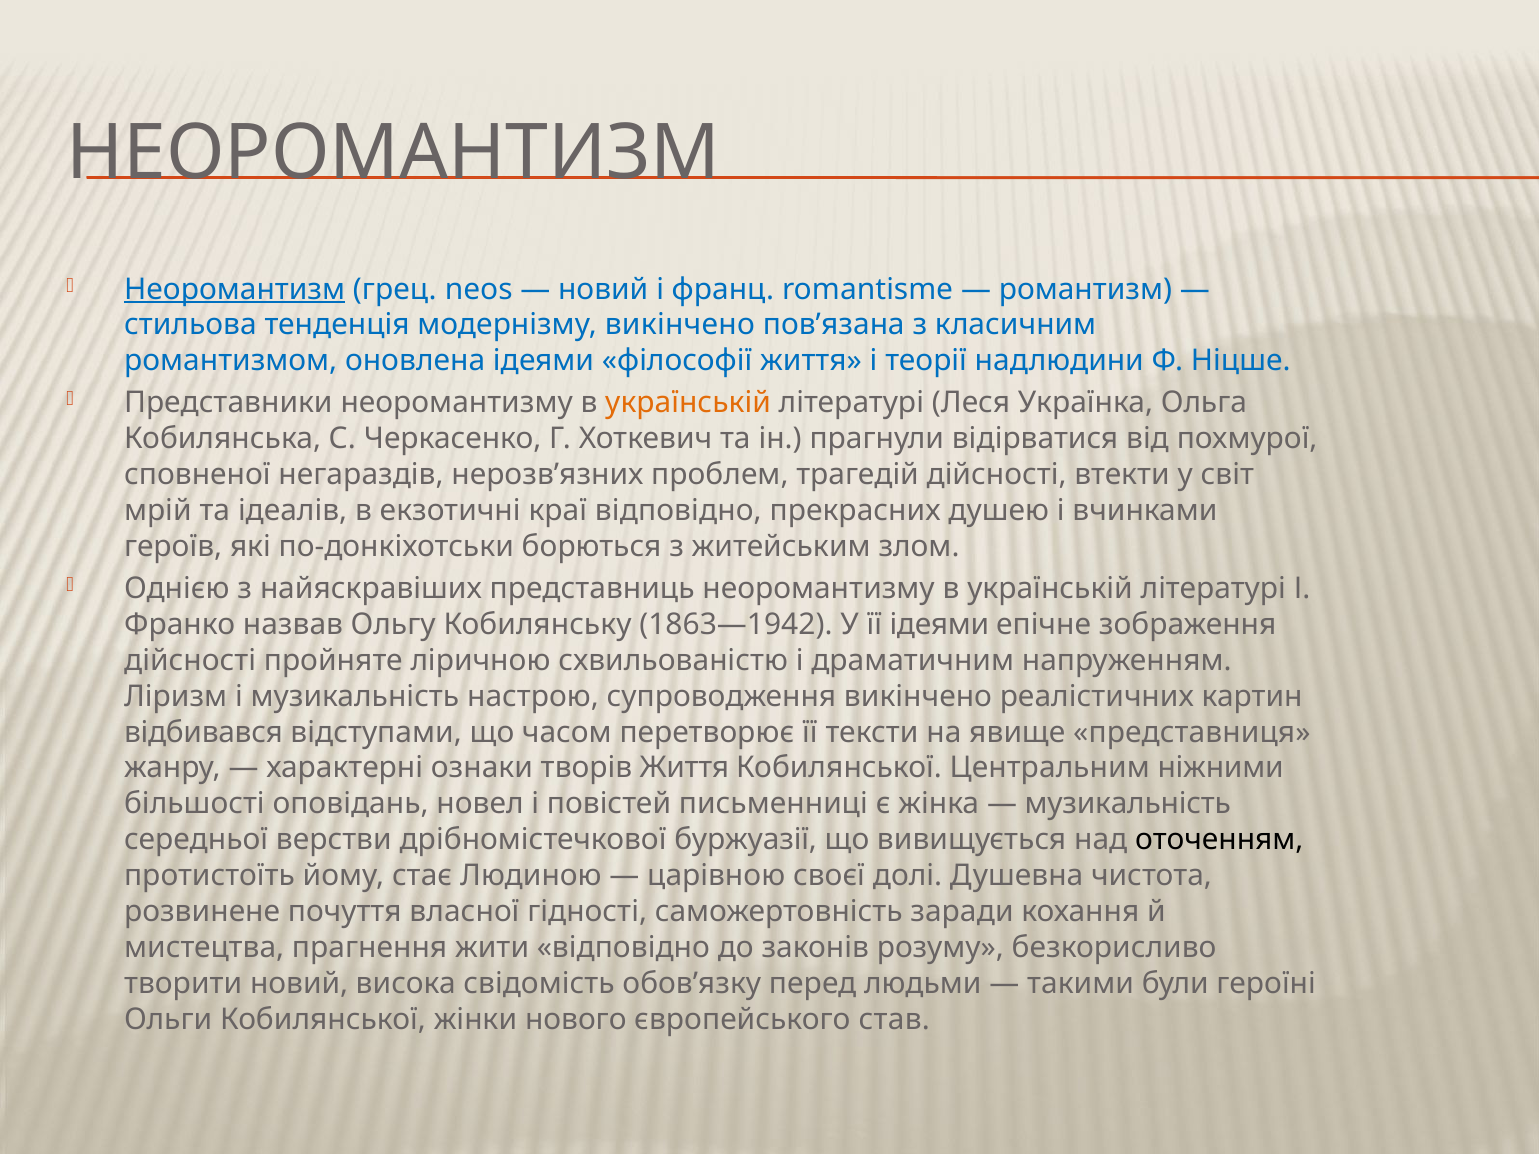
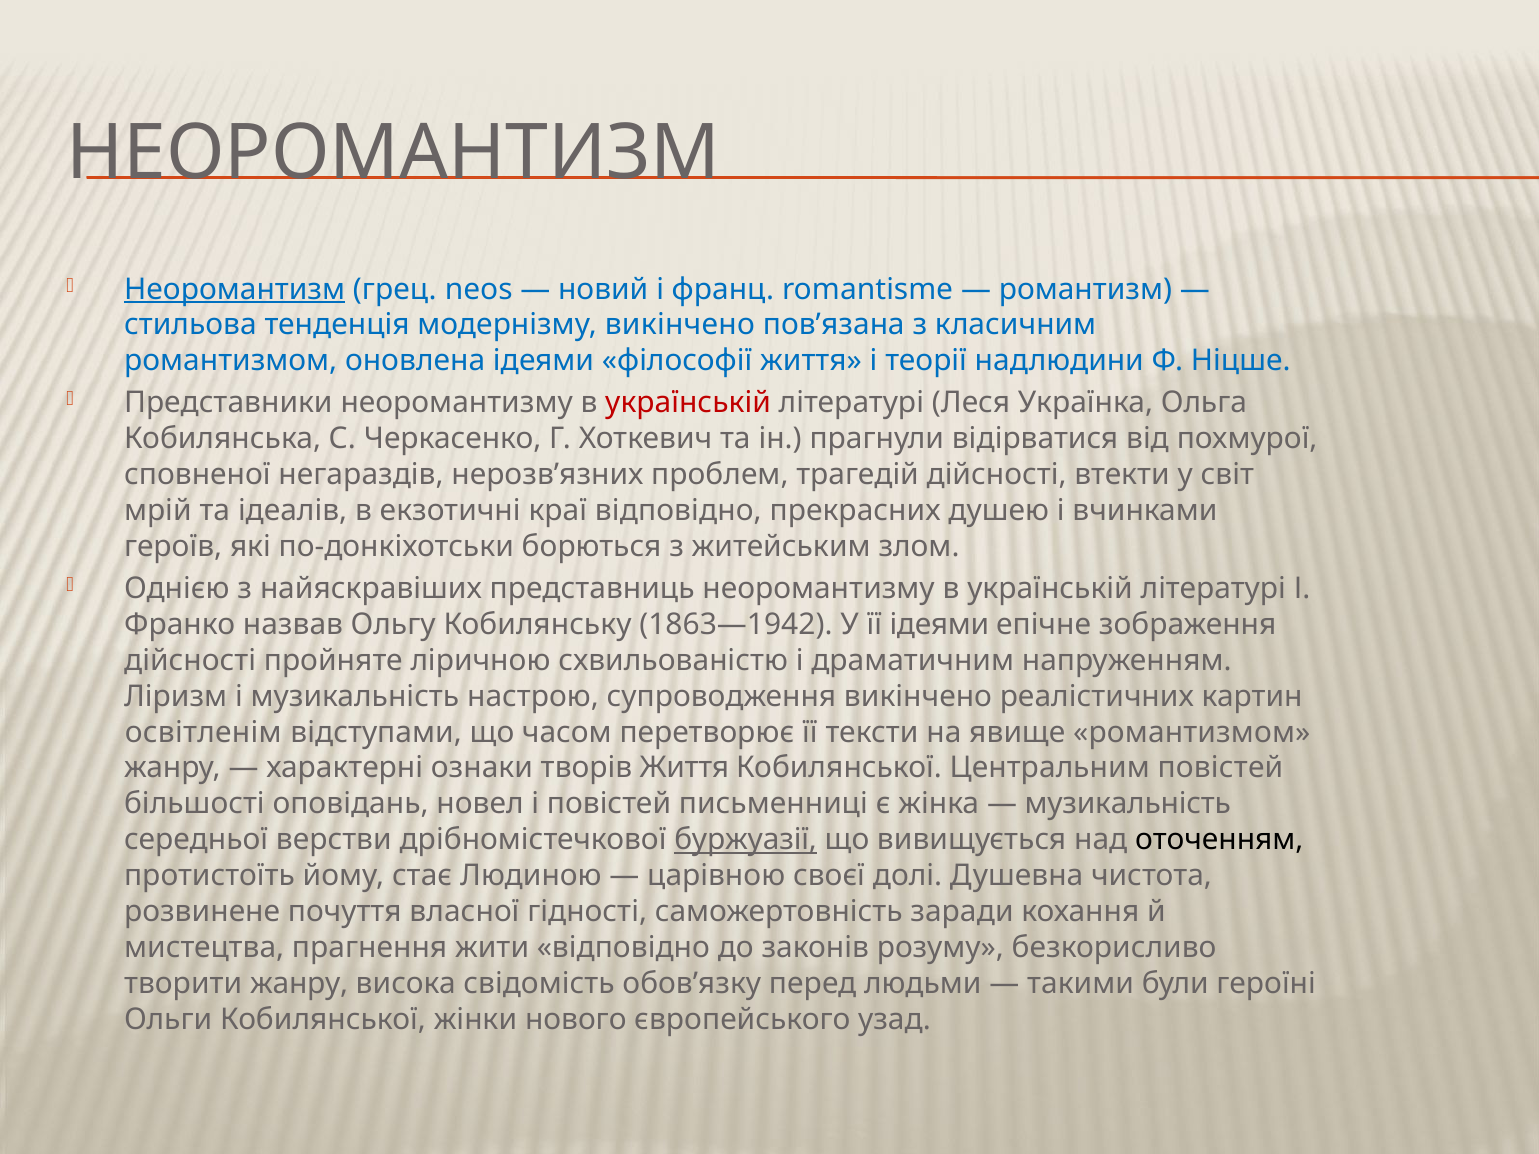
українській colour: orange -> red (688, 403)
відбивався: відбивався -> освітленім (203, 732)
явище представниця: представниця -> романтизмом (1192, 732)
Центральним ніжними: ніжними -> повістей (1220, 768)
буржуазії underline: none -> present (746, 840)
творити новий: новий -> жанру (299, 984)
став: став -> узад (894, 1020)
